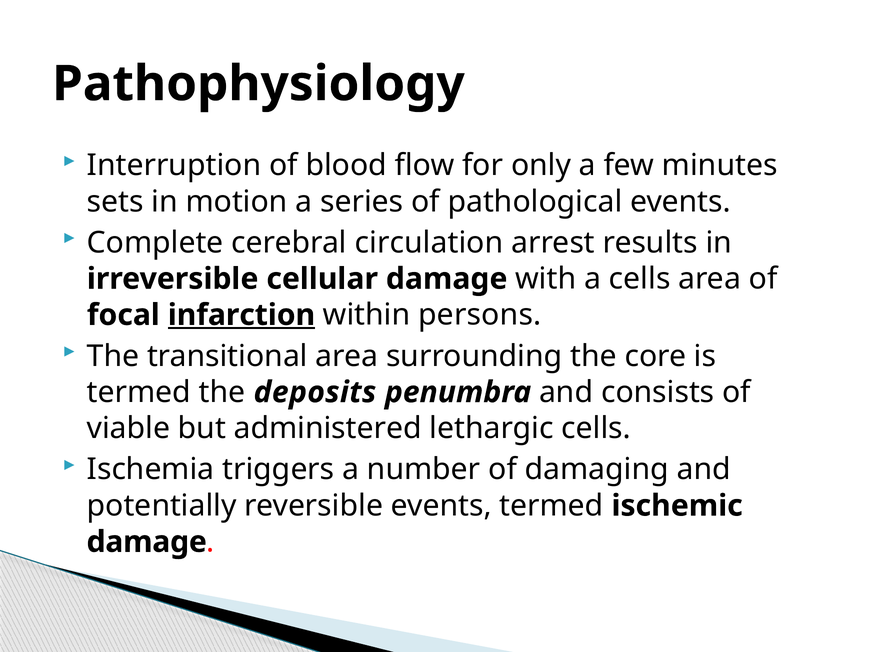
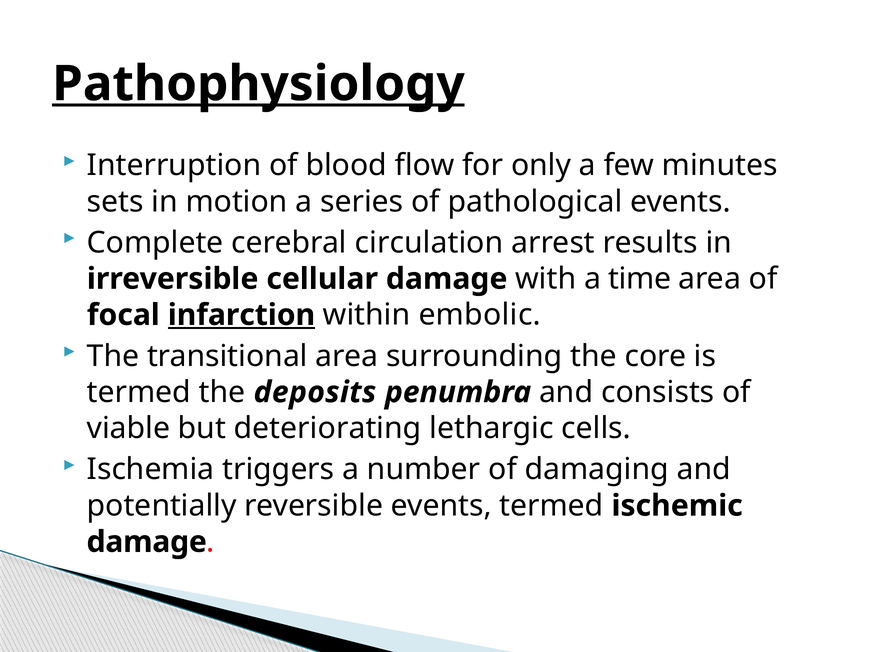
Pathophysiology underline: none -> present (258, 84)
a cells: cells -> time (640, 279)
persons: persons -> embolic (480, 315)
administered: administered -> deteriorating (328, 429)
